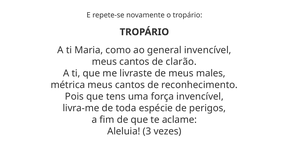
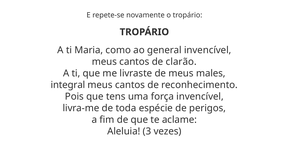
métrica: métrica -> integral (68, 85)
